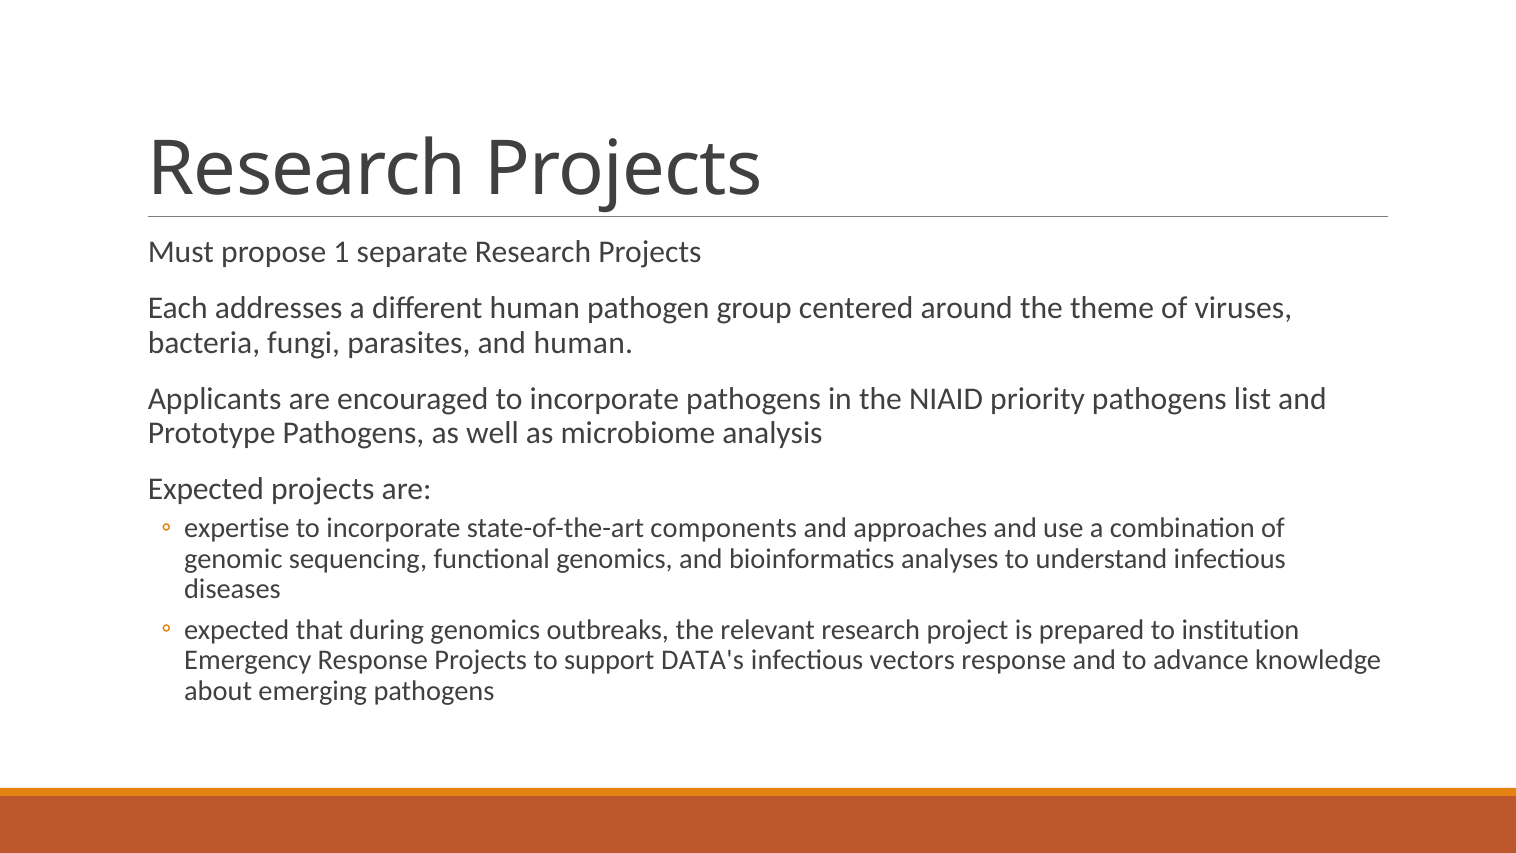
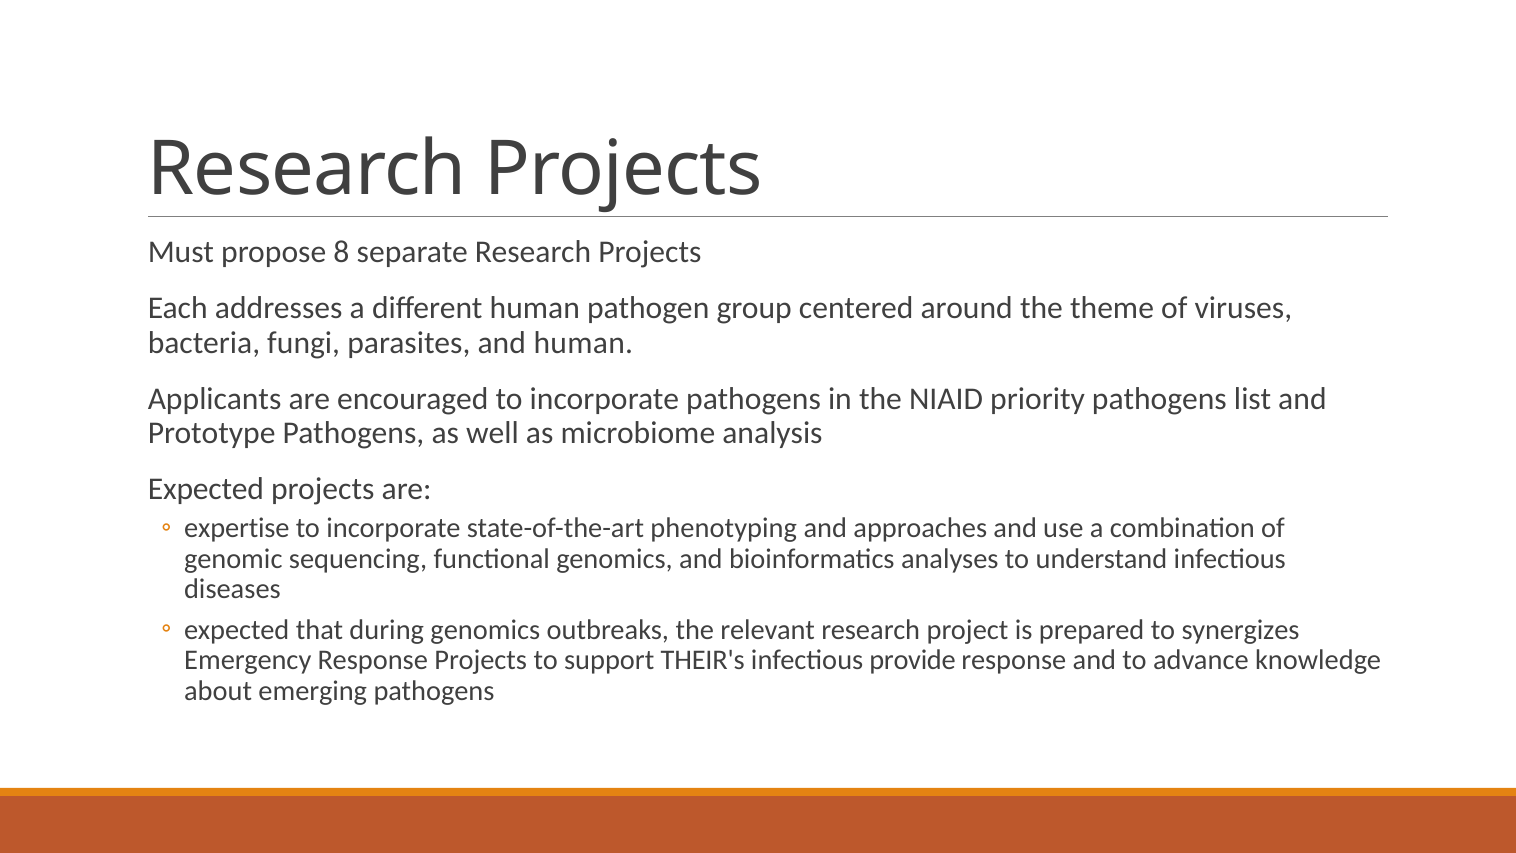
1: 1 -> 8 (341, 252)
components: components -> phenotyping (724, 528)
institution: institution -> synergizes (1240, 630)
DATA's: DATA's -> THEIR's (703, 660)
vectors: vectors -> provide (913, 660)
